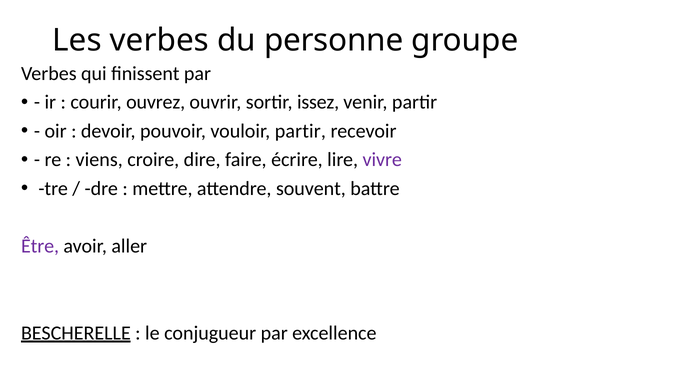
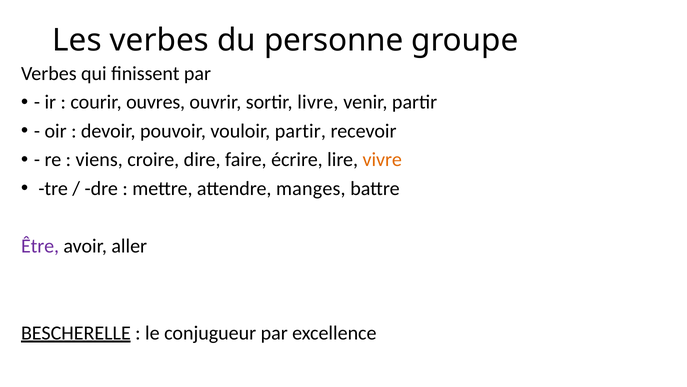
ouvrez: ouvrez -> ouvres (156, 102)
issez: issez -> livre (318, 102)
vivre colour: purple -> orange (382, 160)
souvent: souvent -> manges (311, 188)
